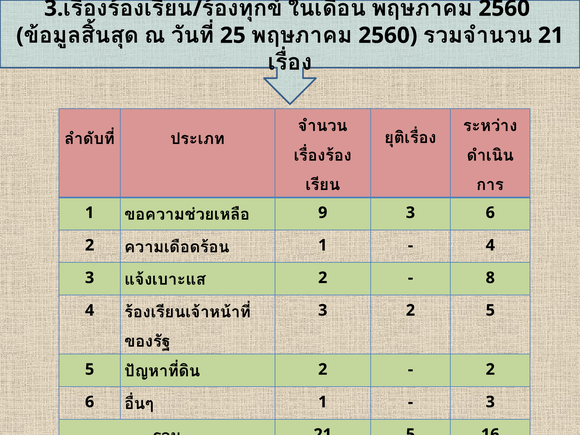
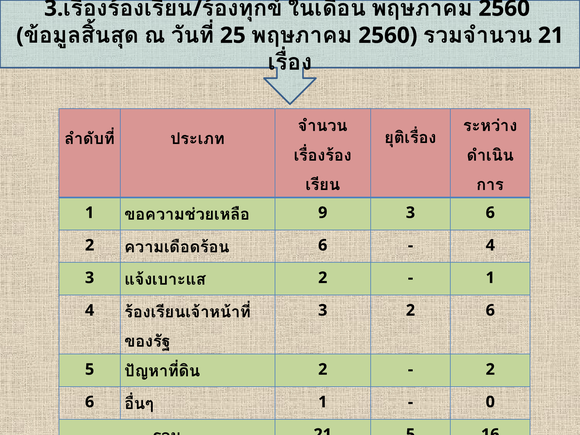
1: 1 -> 6 (323, 245)
8: 8 -> 1 (490, 278)
3 2 5: 5 -> 6 (490, 310)
3: 3 -> 0 (490, 402)
